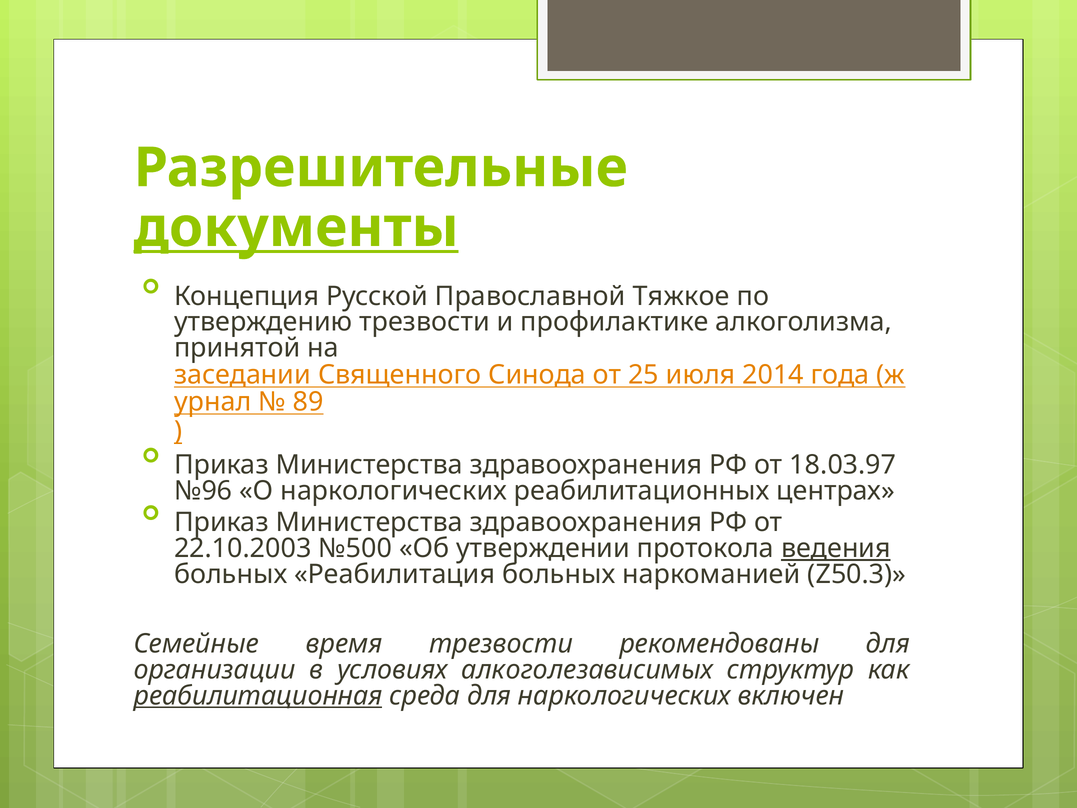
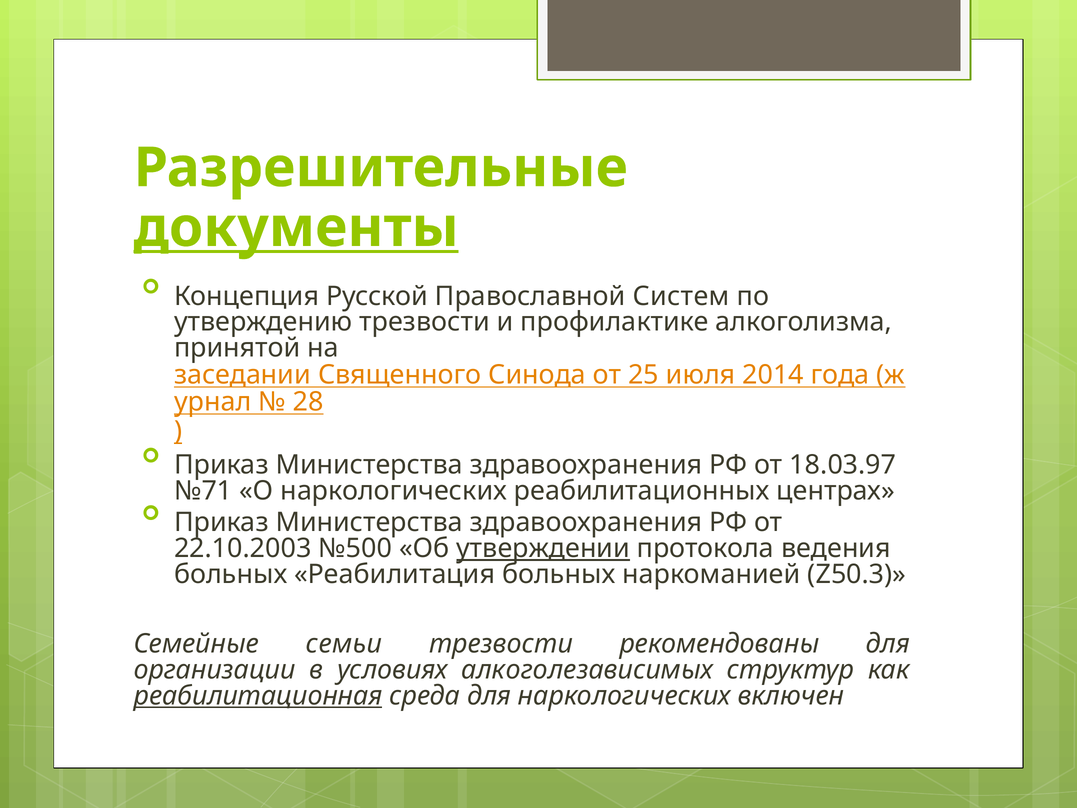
Тяжкое: Тяжкое -> Систем (681, 296)
89: 89 -> 28 (308, 402)
№96: №96 -> №71 (203, 491)
утверждении underline: none -> present (543, 548)
ведения underline: present -> none (836, 548)
время: время -> семьи (344, 644)
